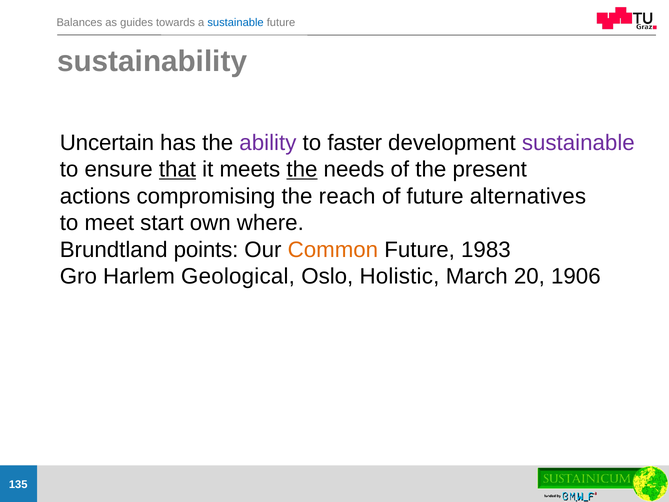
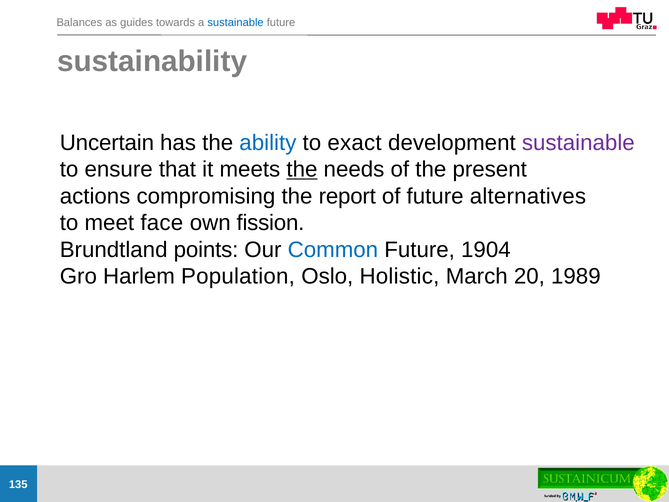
ability colour: purple -> blue (268, 143)
faster: faster -> exact (355, 143)
that underline: present -> none (177, 169)
reach: reach -> report (347, 196)
start: start -> face (162, 223)
where: where -> fission (270, 223)
Common colour: orange -> blue (333, 250)
1983: 1983 -> 1904 (486, 250)
Geological: Geological -> Population (238, 276)
1906: 1906 -> 1989 (576, 276)
